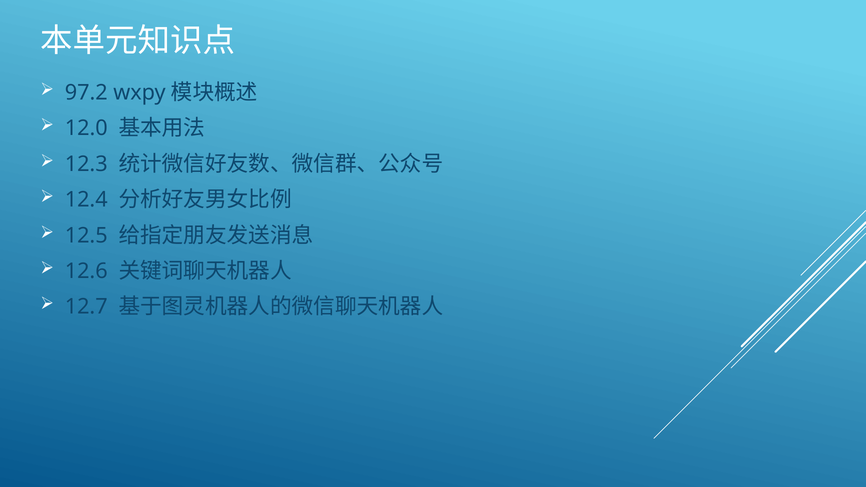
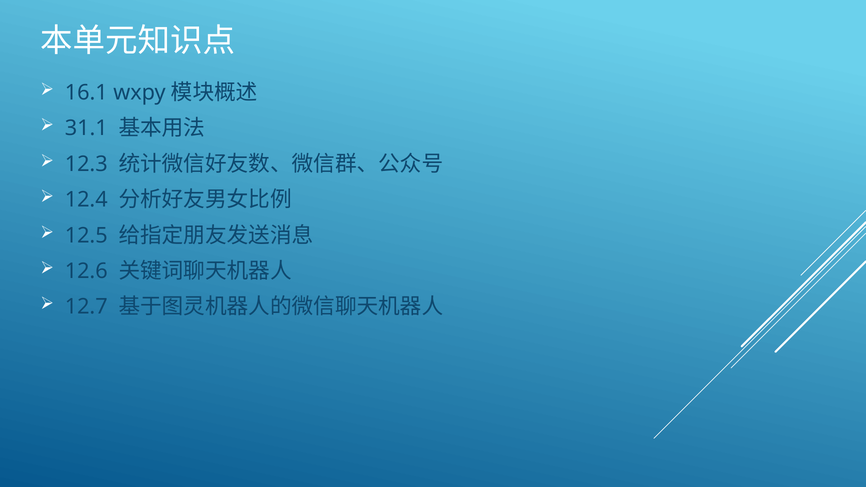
97.2: 97.2 -> 16.1 (86, 93)
12.0: 12.0 -> 31.1 (86, 128)
